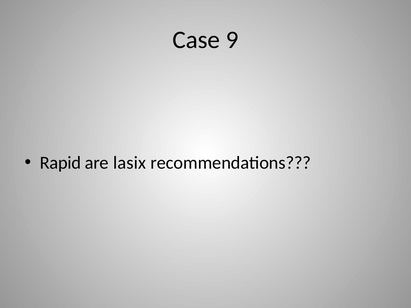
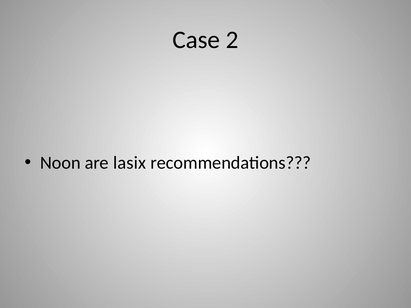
9: 9 -> 2 (232, 40)
Rapid: Rapid -> Noon (60, 163)
